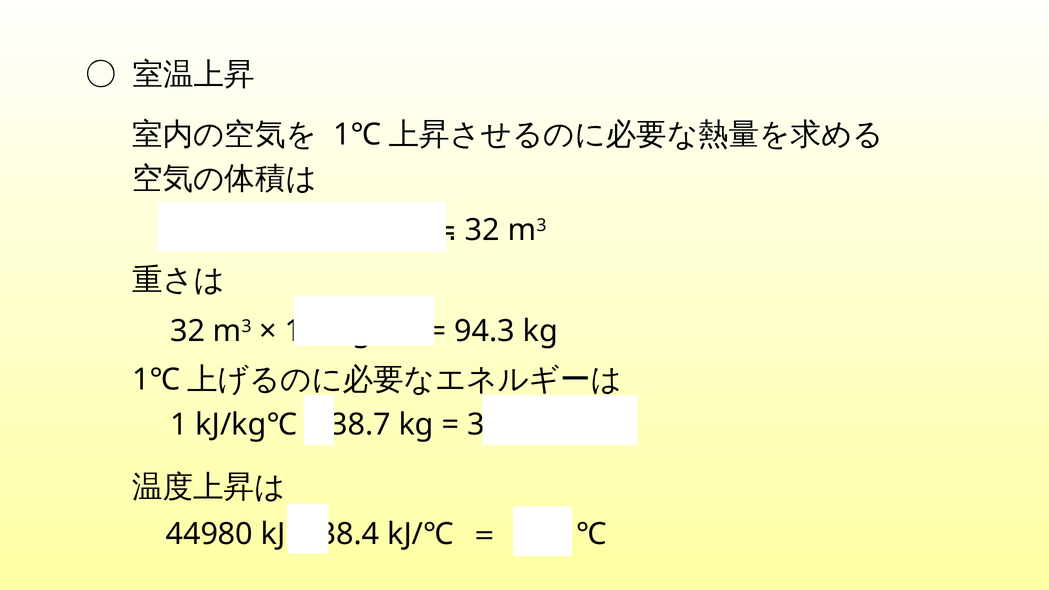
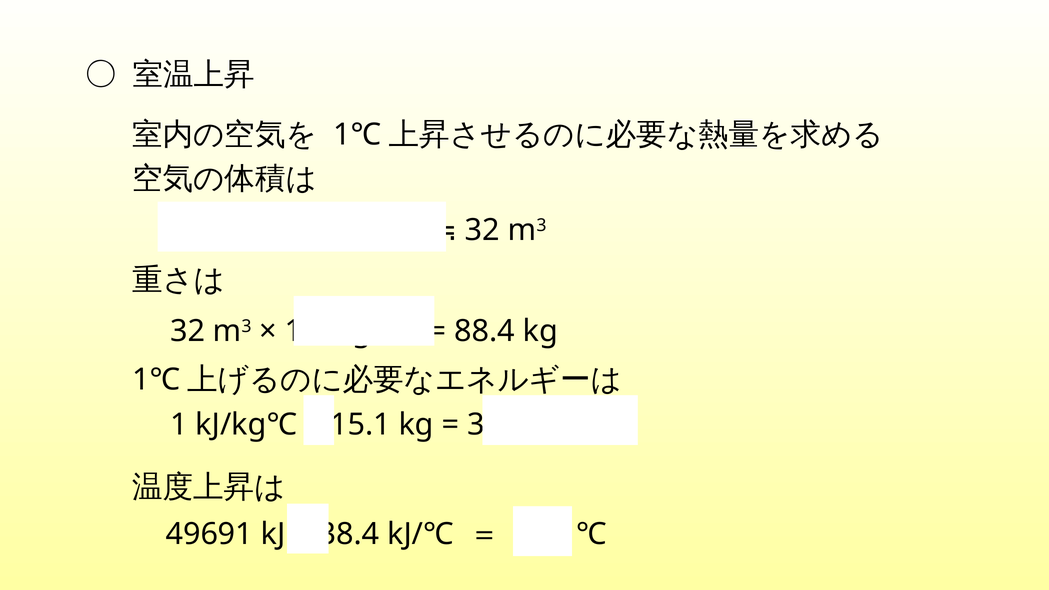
94.3: 94.3 -> 88.4 (485, 331)
38.7: 38.7 -> 15.1 (361, 425)
44980: 44980 -> 49691 (209, 534)
